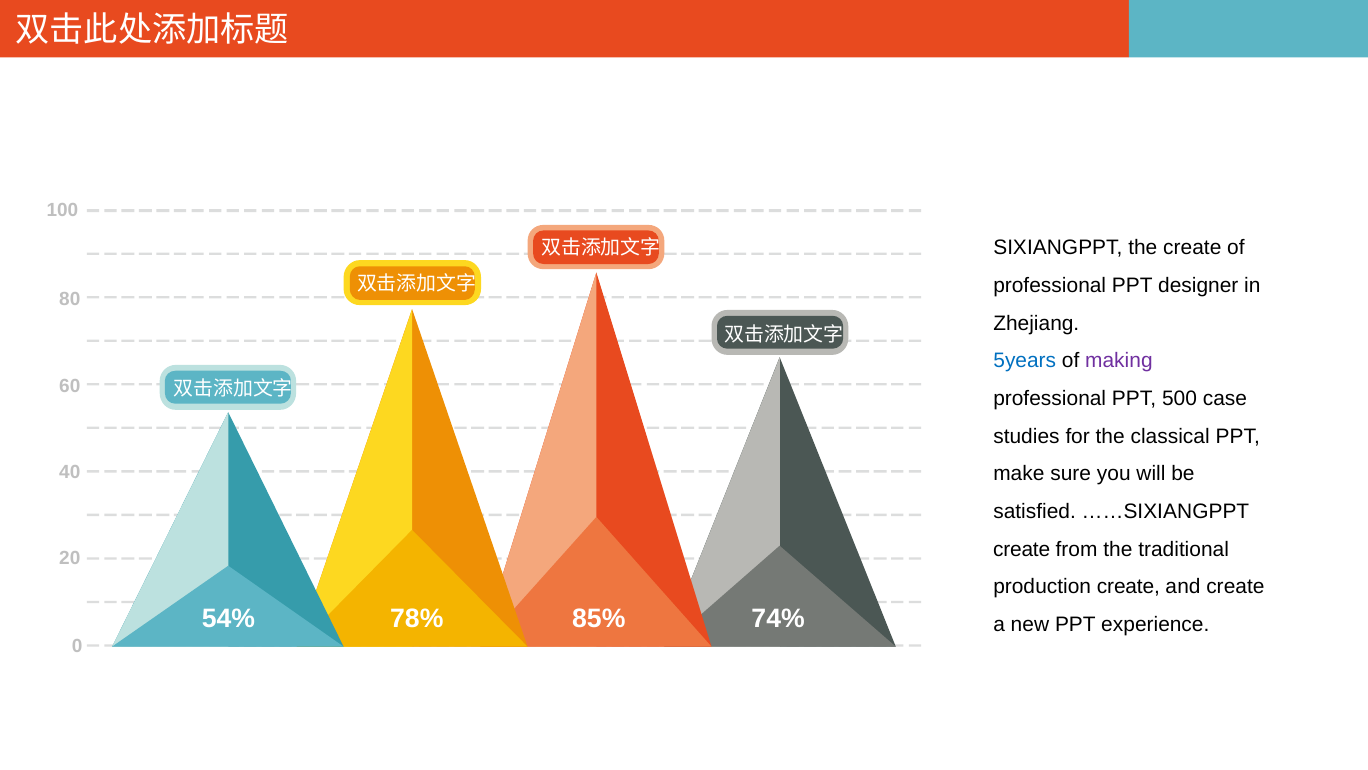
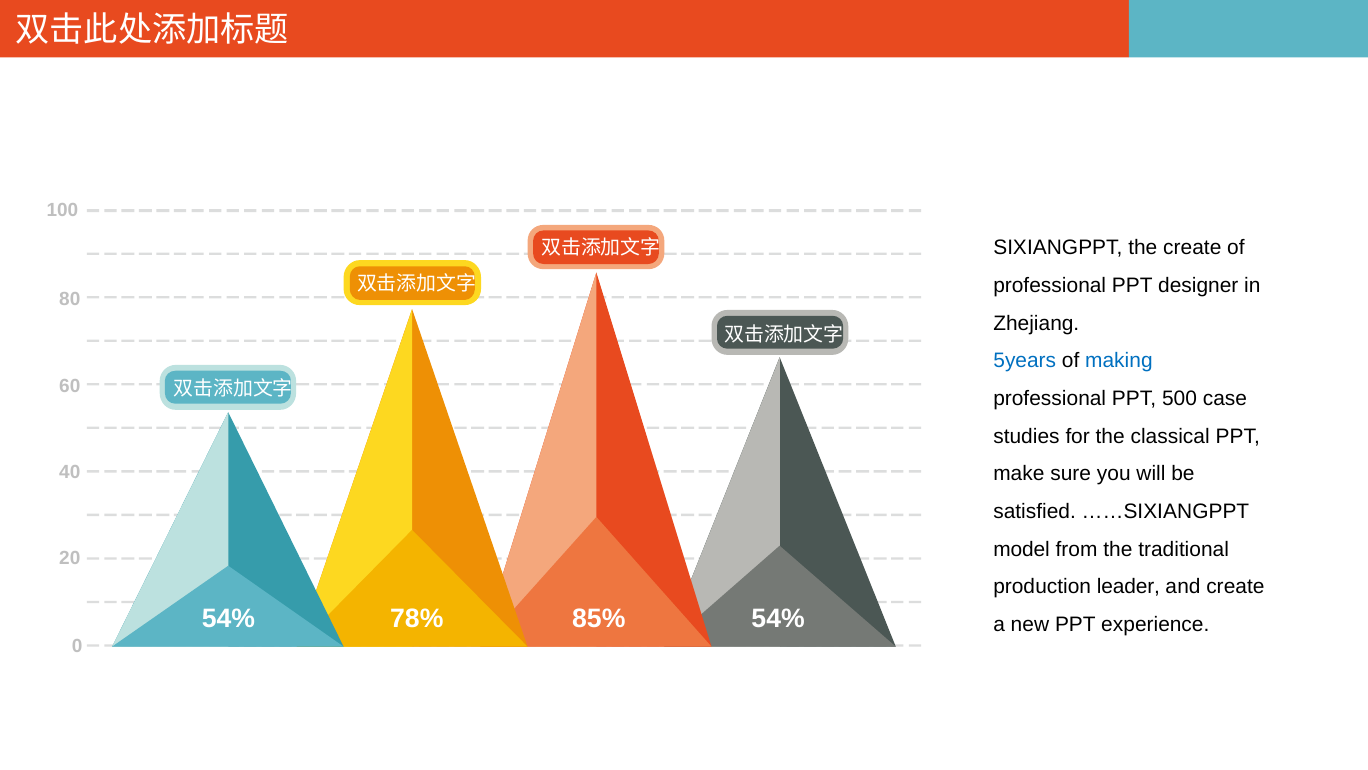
making colour: purple -> blue (1119, 361)
create: create -> model (1022, 549)
production create: create -> leader (1128, 587)
85% 74%: 74% -> 54% (778, 618)
